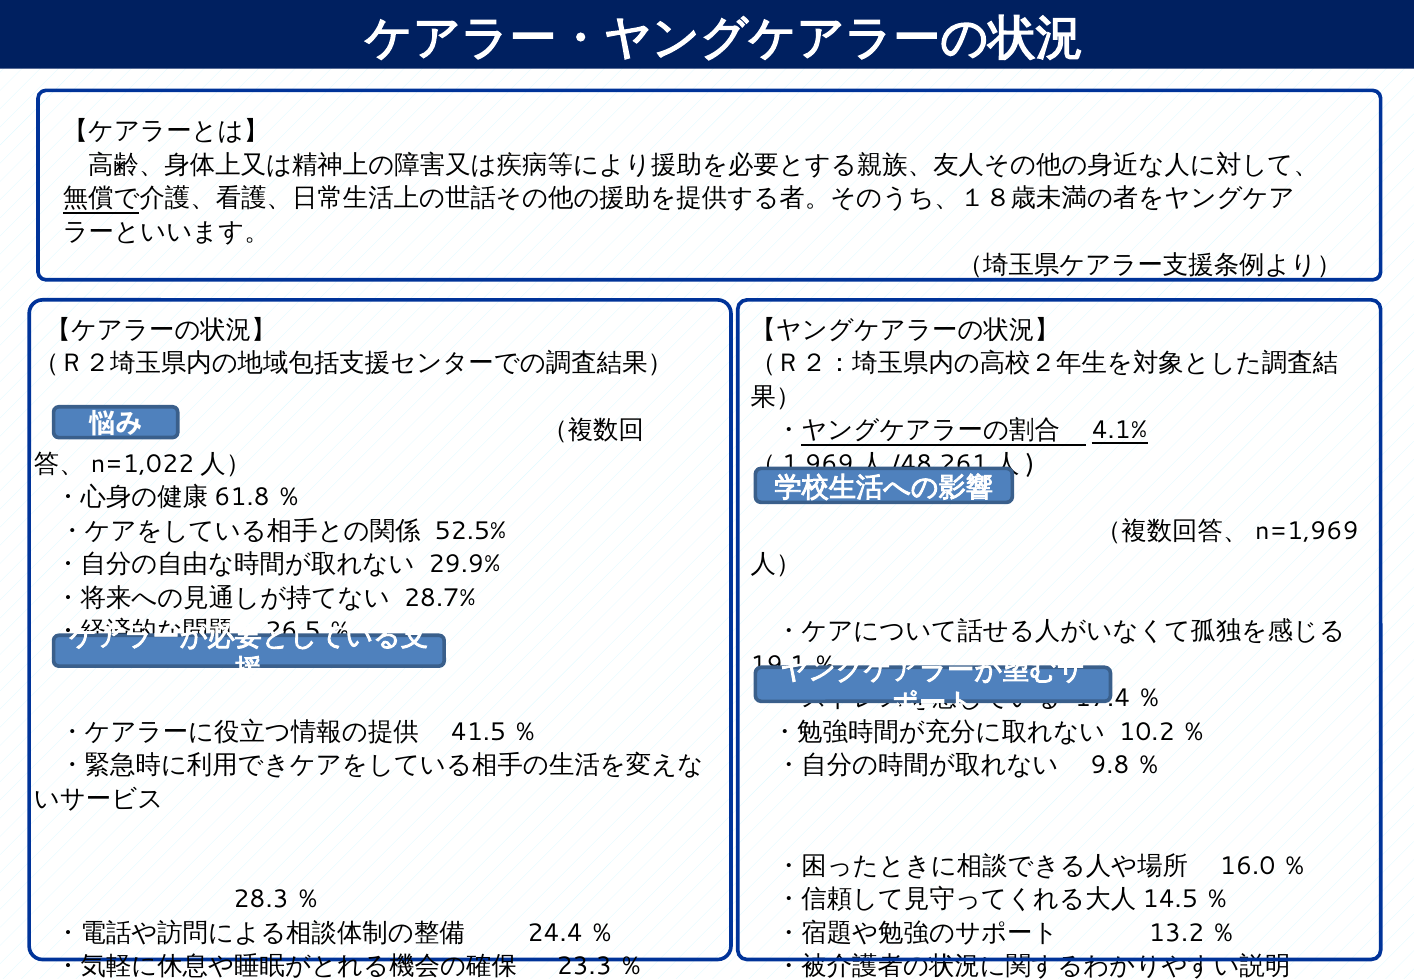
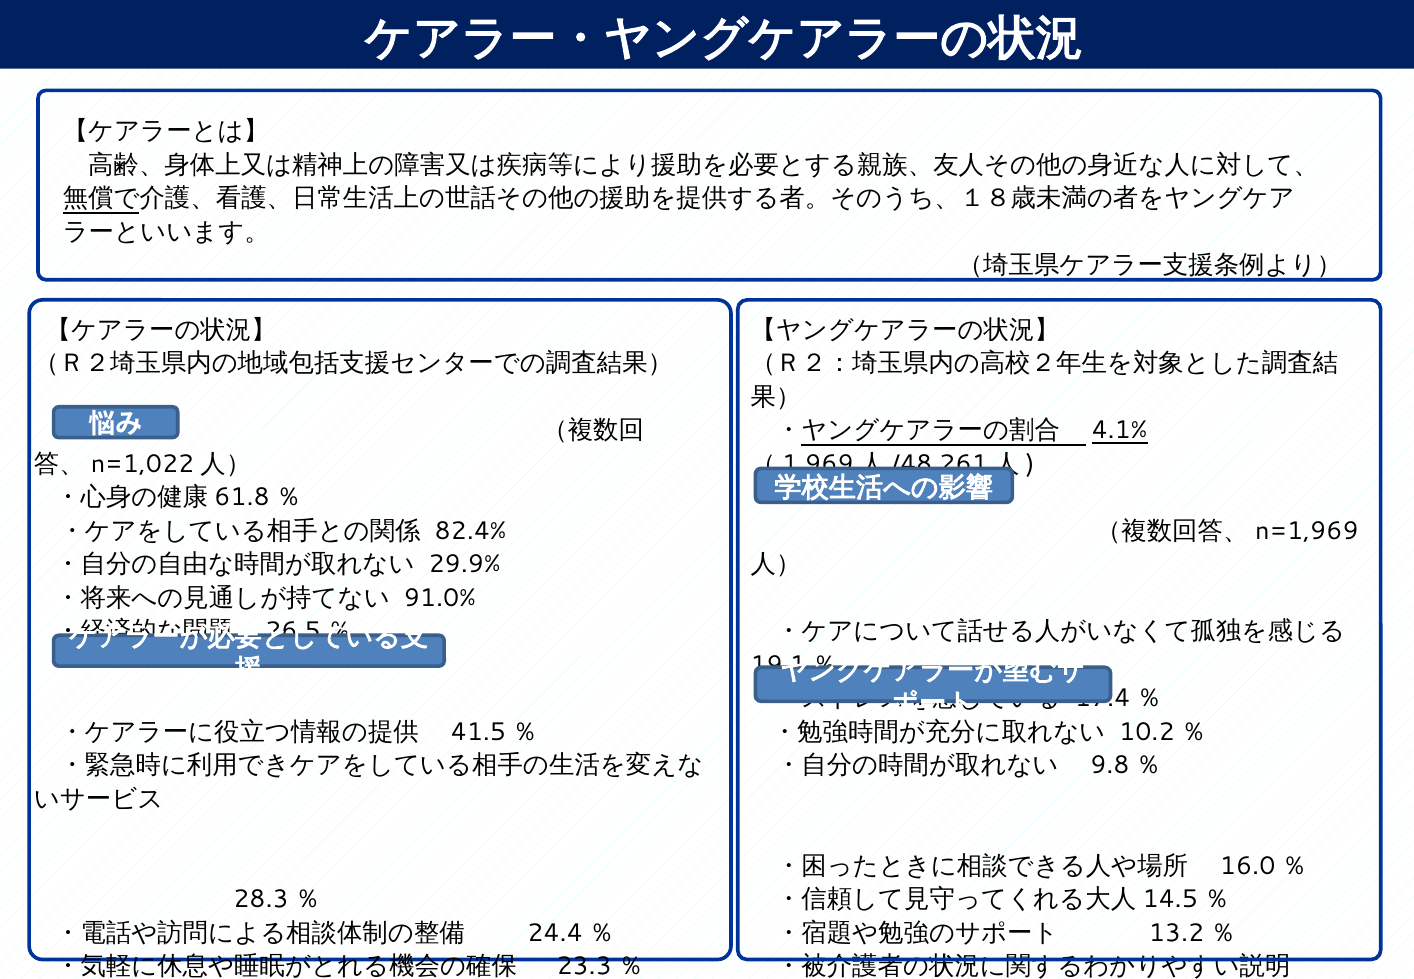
52.5%: 52.5% -> 82.4% (470, 531)
28.7%: 28.7% -> 91.0% (440, 598)
